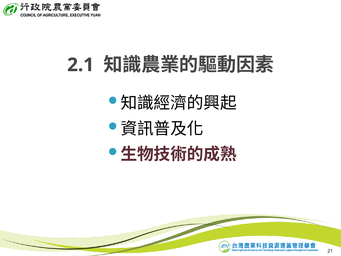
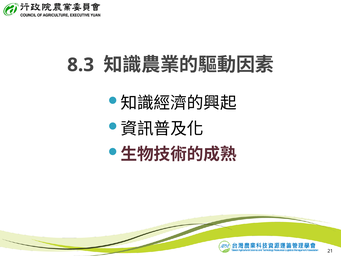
2.1: 2.1 -> 8.3 (81, 65)
